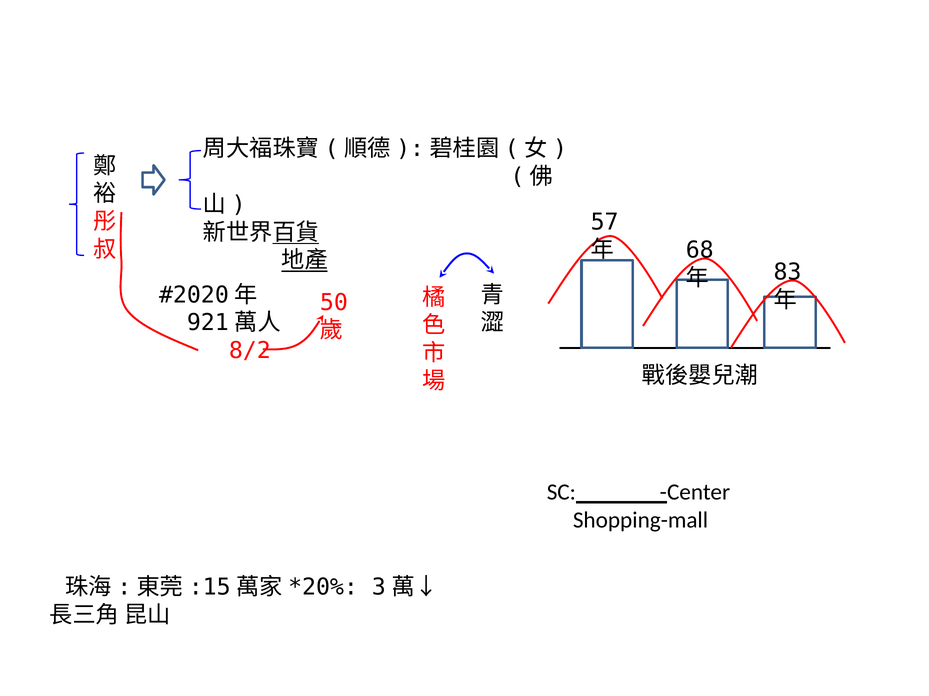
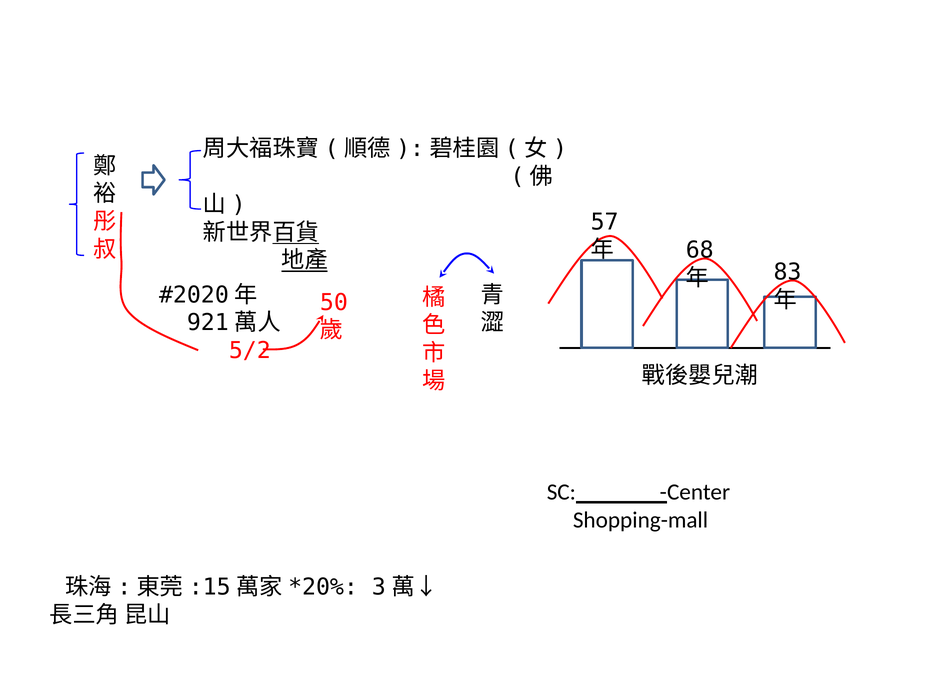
8/2: 8/2 -> 5/2 (250, 351)
